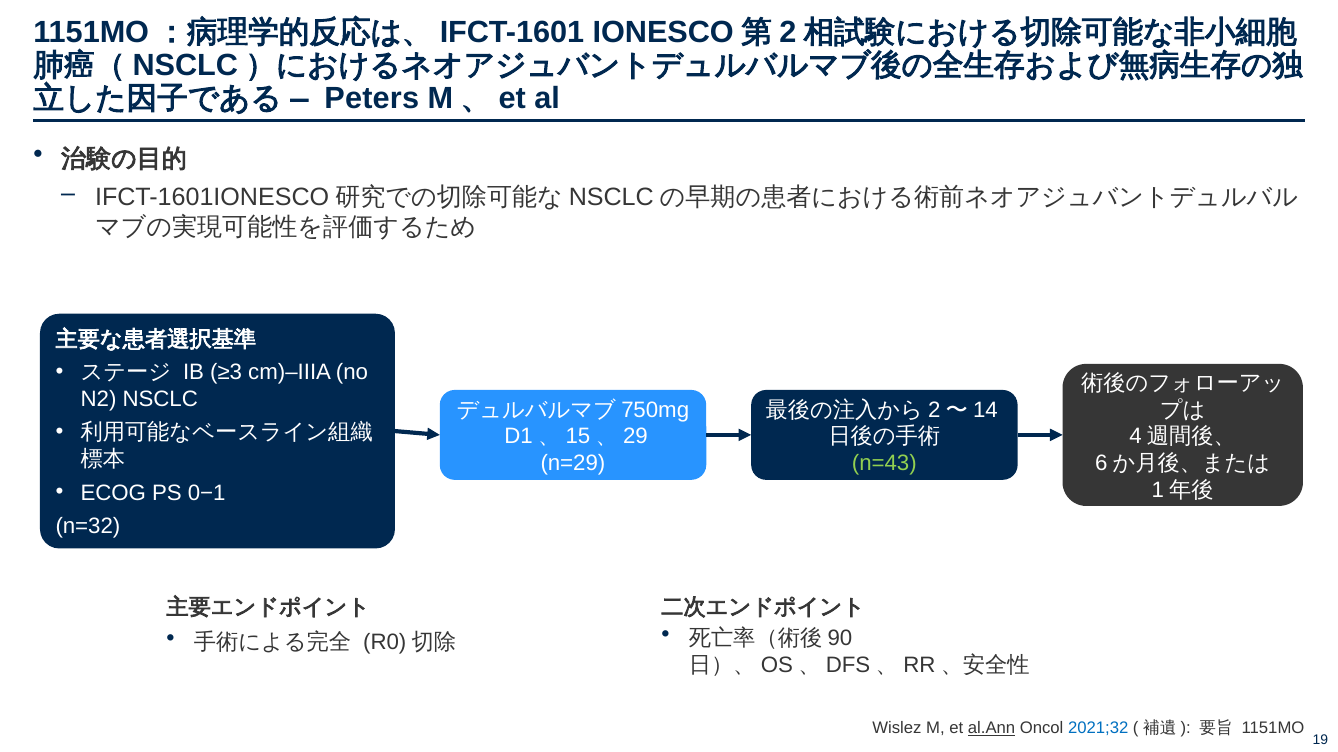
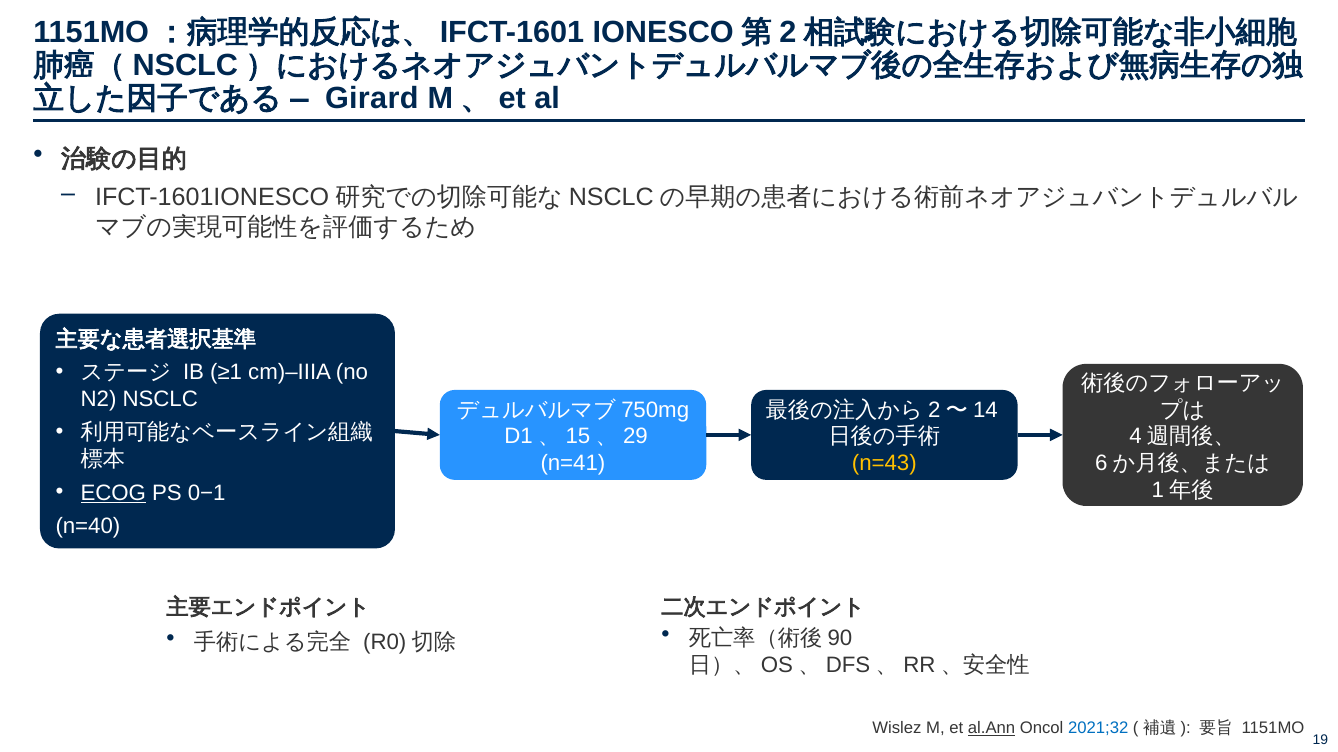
Peters: Peters -> Girard (372, 98)
≥3: ≥3 -> ≥1 (226, 373)
n=29: n=29 -> n=41 (573, 464)
n=43 colour: light green -> yellow (884, 464)
ECOG underline: none -> present (113, 493)
n=32: n=32 -> n=40 (88, 527)
